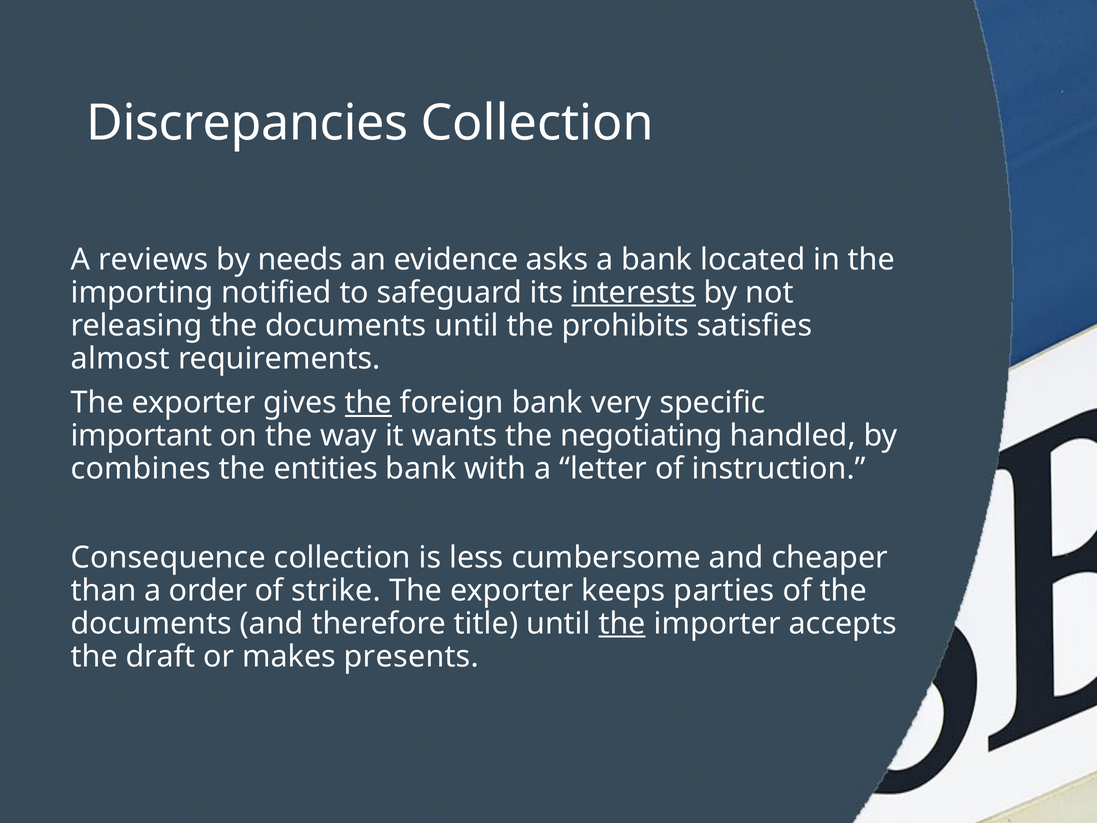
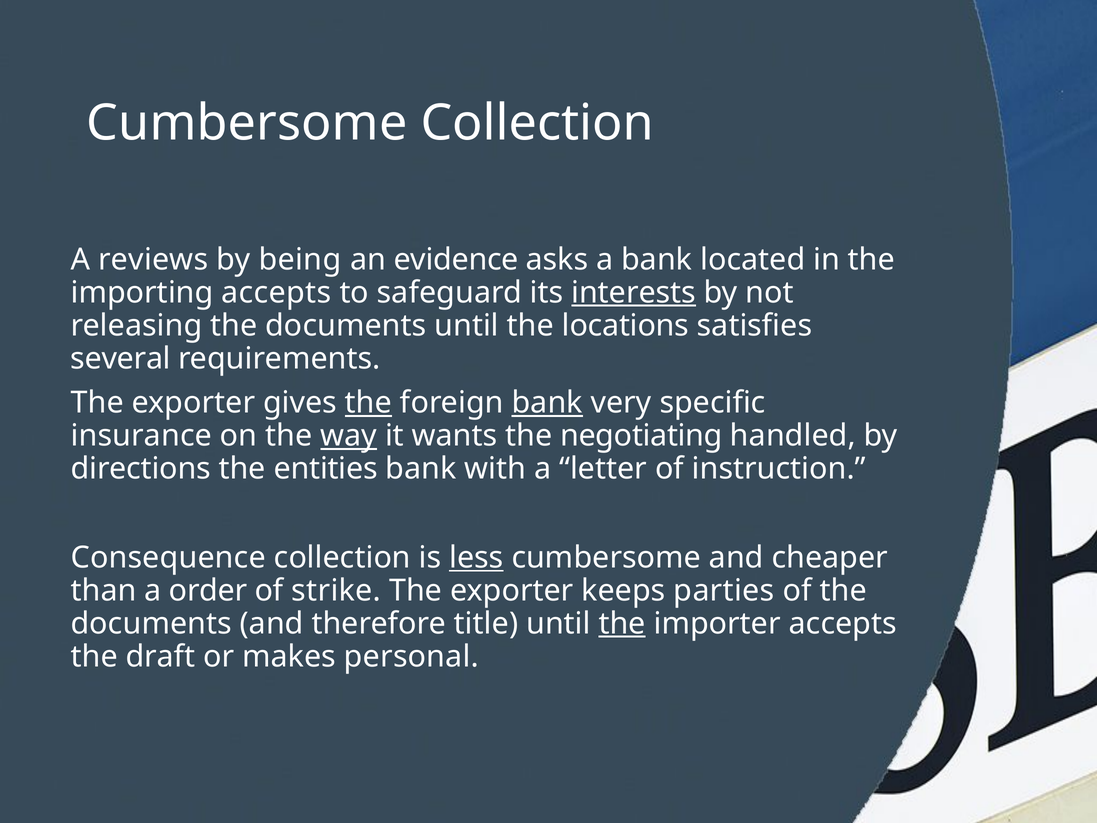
Discrepancies: Discrepancies -> Cumbersome (247, 123)
needs: needs -> being (300, 259)
importing notified: notified -> accepts (276, 292)
prohibits: prohibits -> locations (625, 325)
almost: almost -> several (121, 358)
bank underline: none -> present (547, 403)
important: important -> insurance (141, 436)
way underline: none -> present (349, 436)
combines: combines -> directions (141, 469)
less underline: none -> present (476, 557)
presents: presents -> personal (411, 656)
